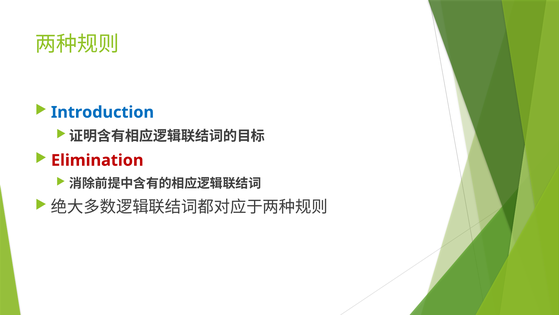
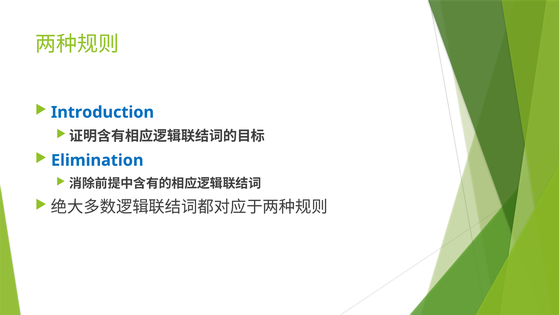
Elimination colour: red -> blue (97, 160)
